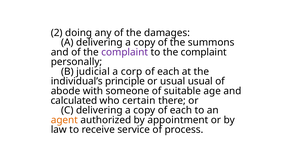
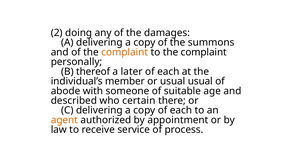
complaint colour: purple -> orange (125, 52)
judicial: judicial -> thereof (93, 72)
corp: corp -> later (132, 72)
principle: principle -> member (125, 81)
calculated: calculated -> described (74, 101)
